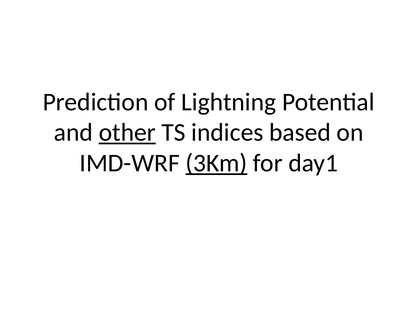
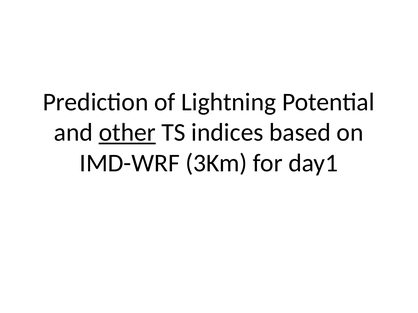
3Km underline: present -> none (216, 163)
